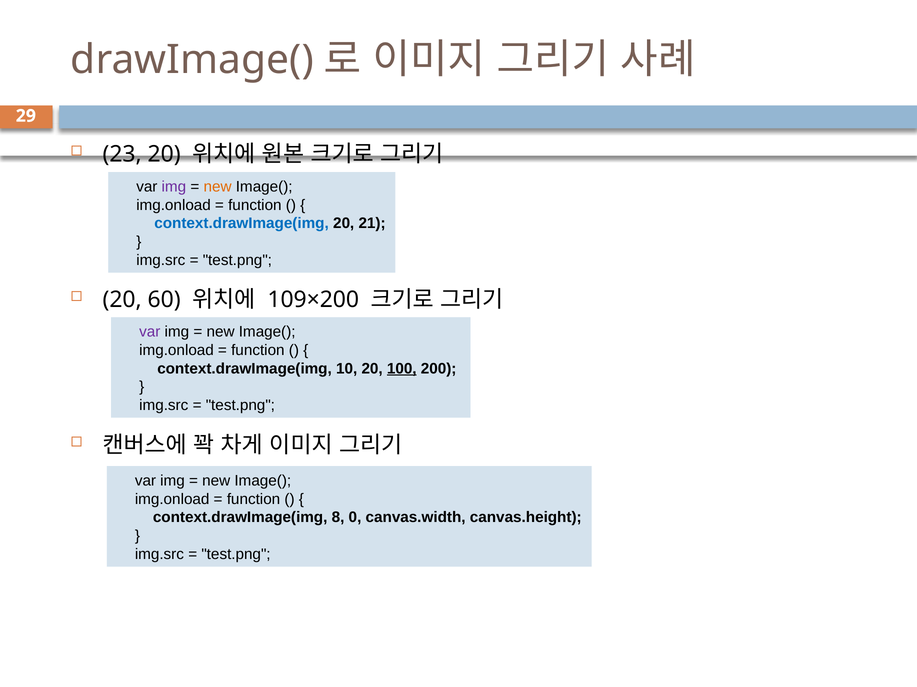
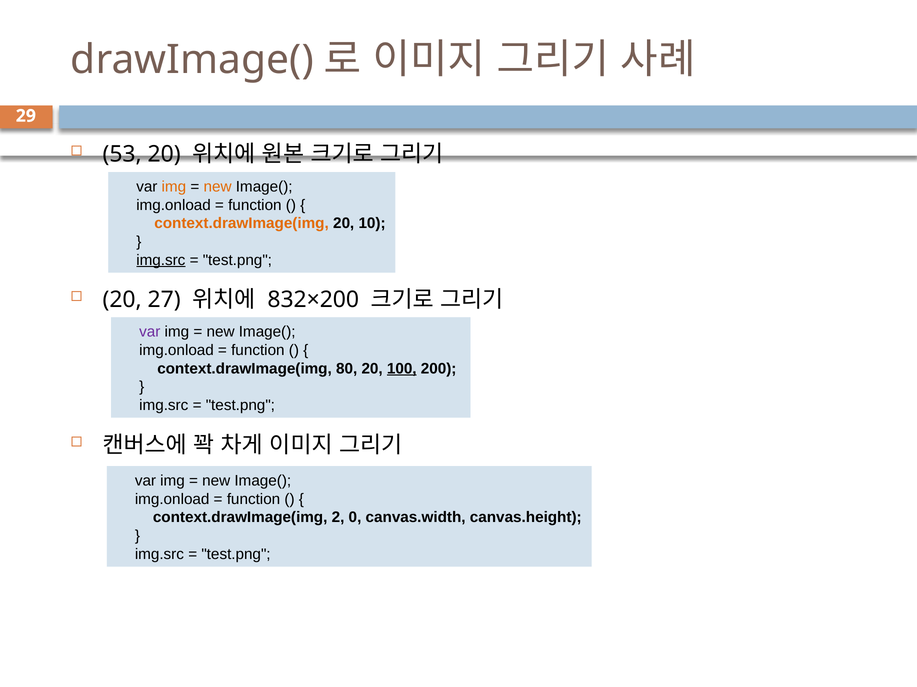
23: 23 -> 53 (122, 154)
img colour: purple -> orange (174, 187)
context.drawImage(img colour: blue -> orange (242, 224)
21: 21 -> 10 (372, 224)
img.src underline: none -> present (161, 260)
60: 60 -> 27 (164, 300)
109×200: 109×200 -> 832×200 (313, 300)
10: 10 -> 80 (347, 369)
8: 8 -> 2 (338, 518)
